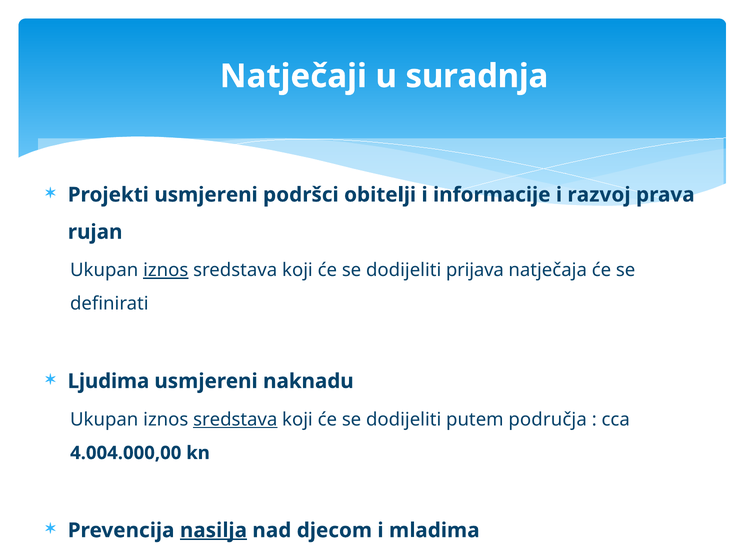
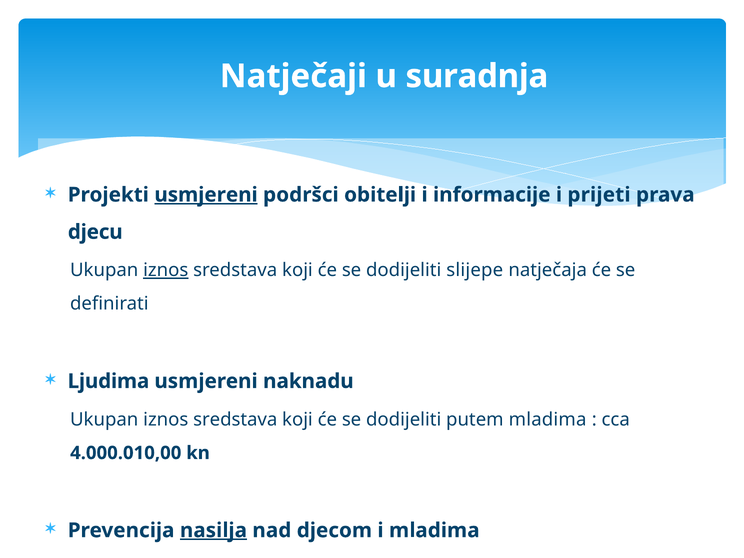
usmjereni underline: none -> present (206, 195)
razvoj: razvoj -> prijeti (599, 195)
rujan: rujan -> djecu (95, 232)
prijava: prijava -> slijepe (475, 270)
sredstava underline: present -> none (235, 419)
putem područja: područja -> mladima (548, 419)
4.004.000,00: 4.004.000,00 -> 4.000.010,00 (126, 453)
